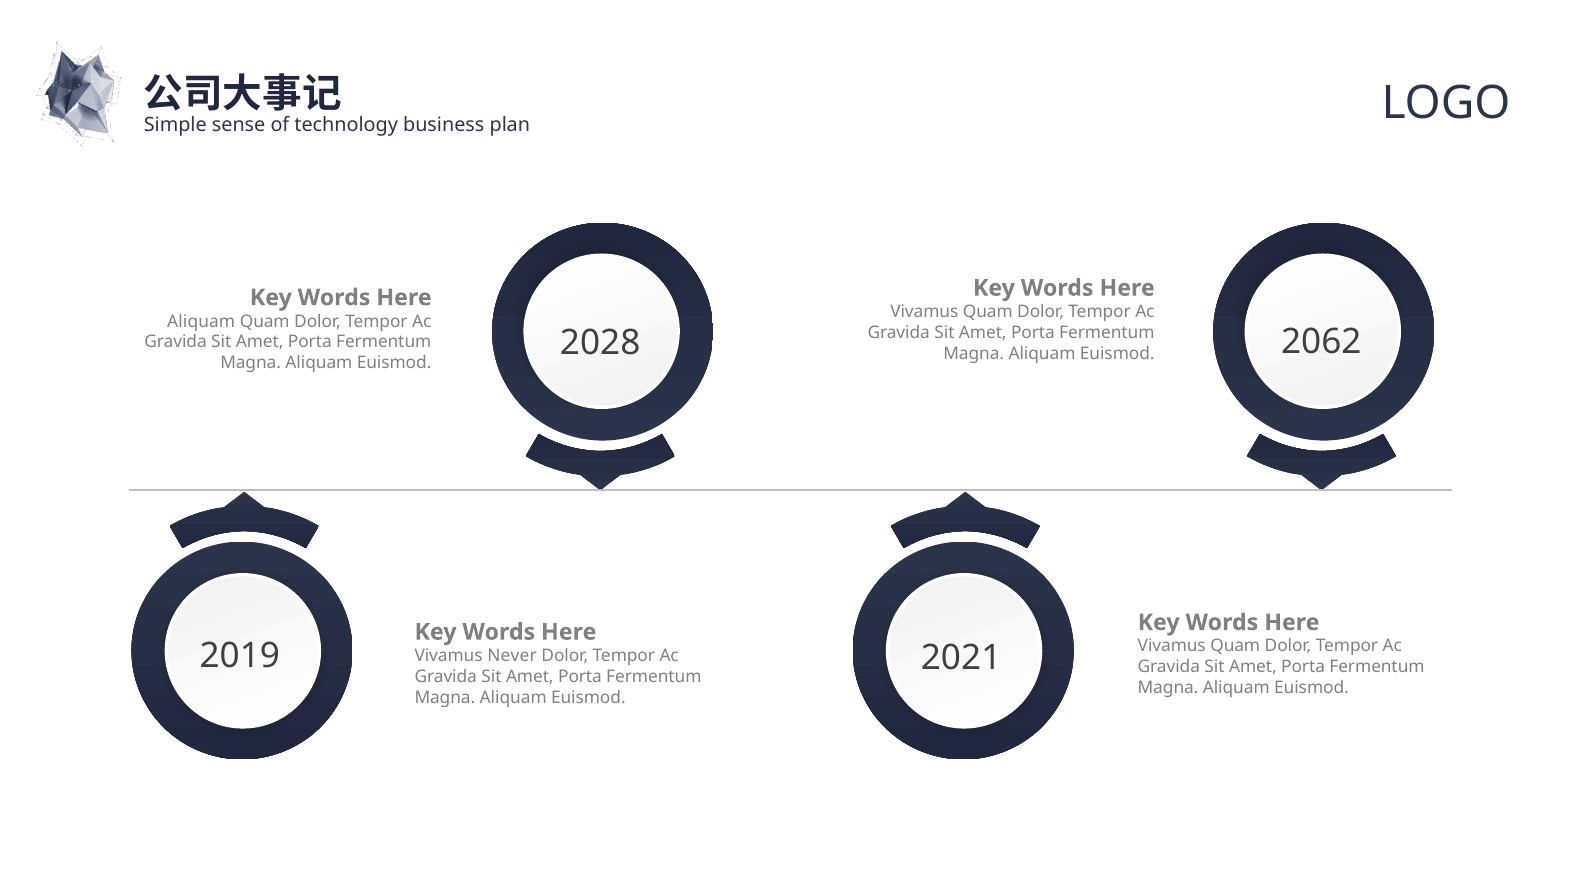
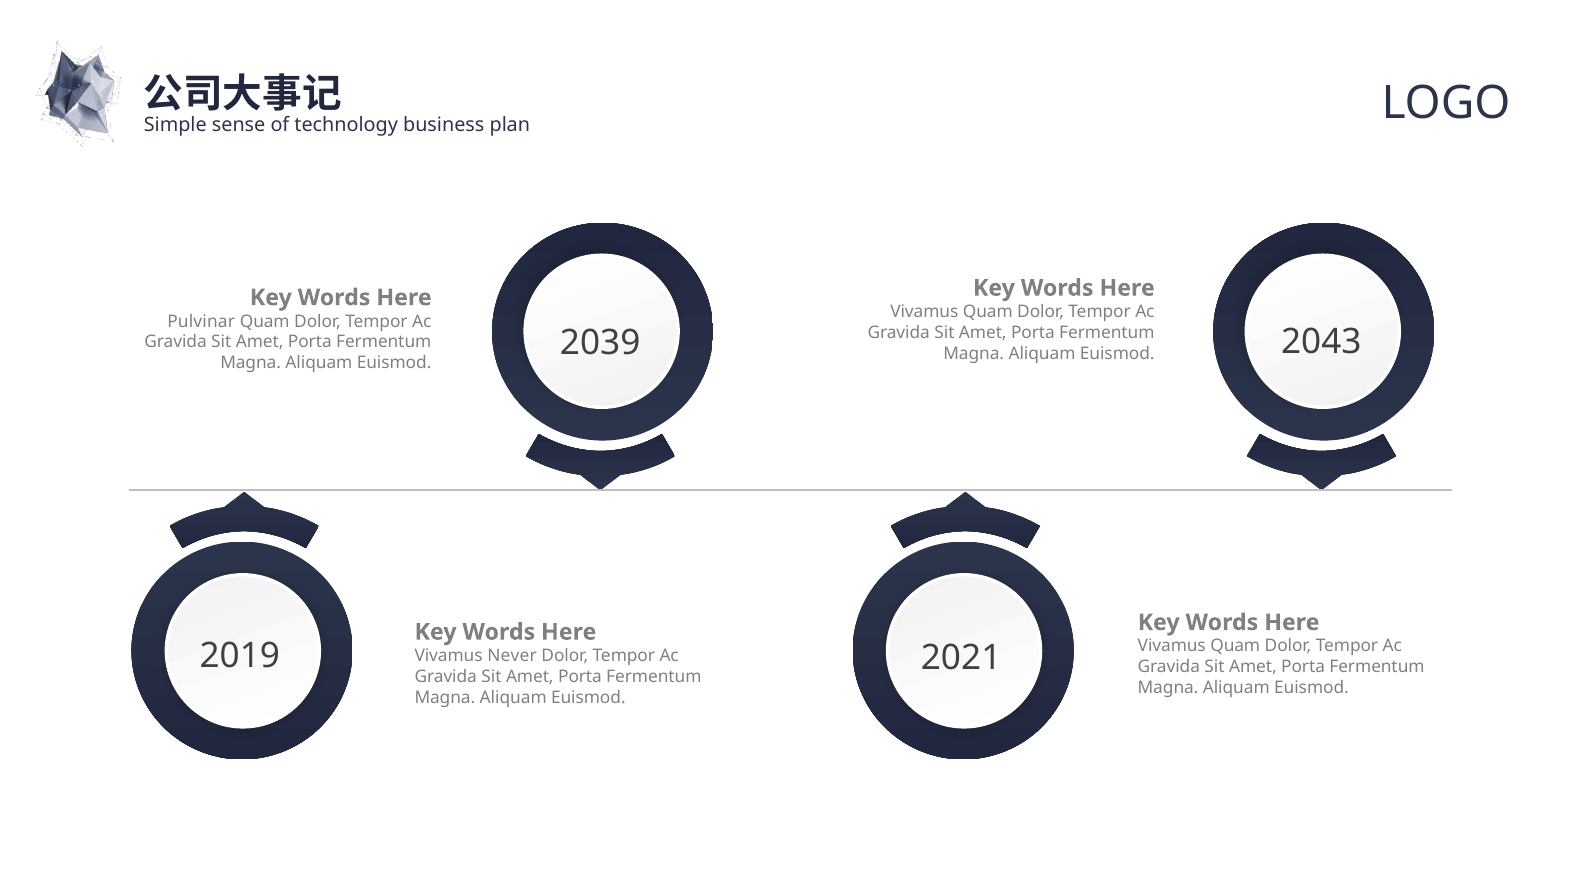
Aliquam: Aliquam -> Pulvinar (201, 322)
2062: 2062 -> 2043 (1321, 342)
2028: 2028 -> 2039 (600, 343)
